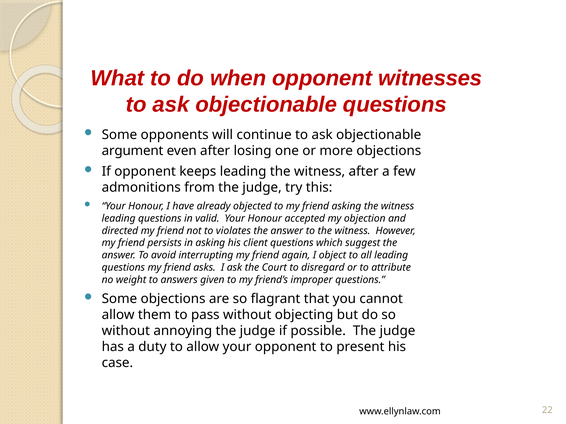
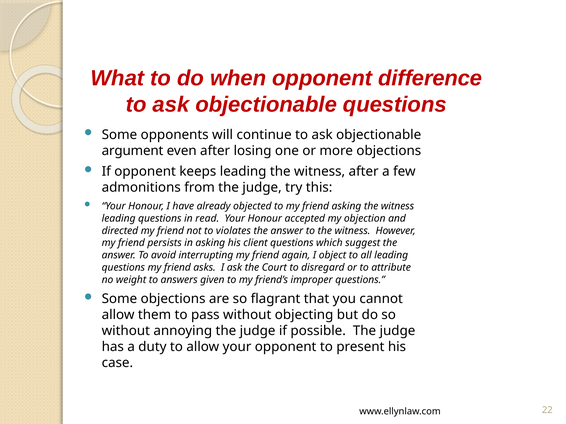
witnesses: witnesses -> difference (430, 78)
valid: valid -> read (207, 219)
